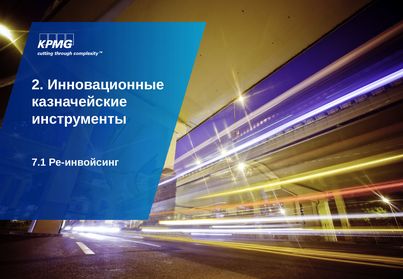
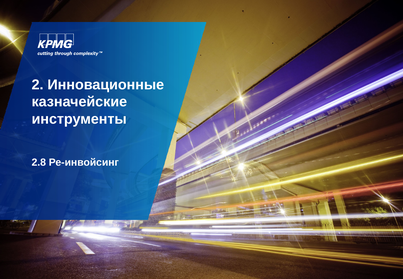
7.1: 7.1 -> 2.8 (39, 162)
